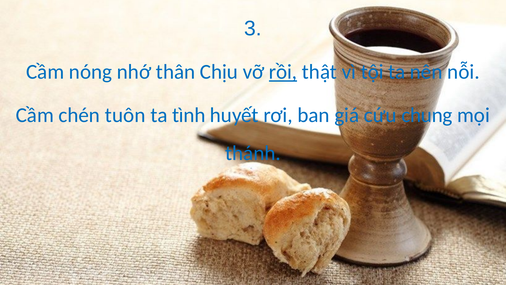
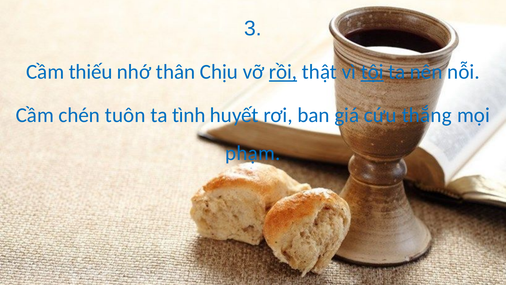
nóng: nóng -> thiếu (91, 72)
tội underline: none -> present (372, 72)
chung: chung -> thắng (427, 115)
thánh: thánh -> phạm (253, 153)
